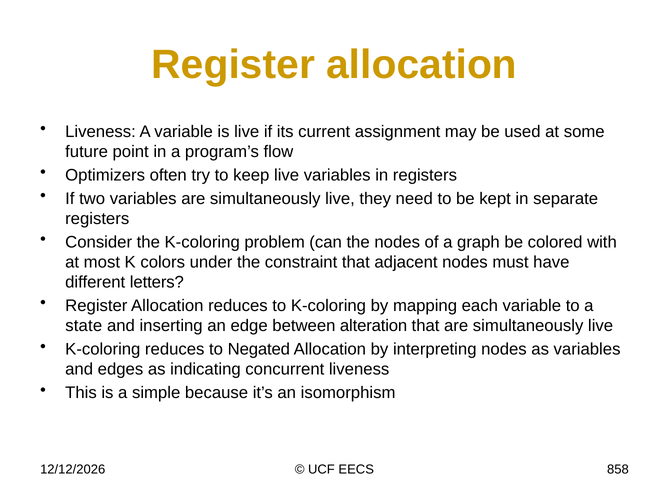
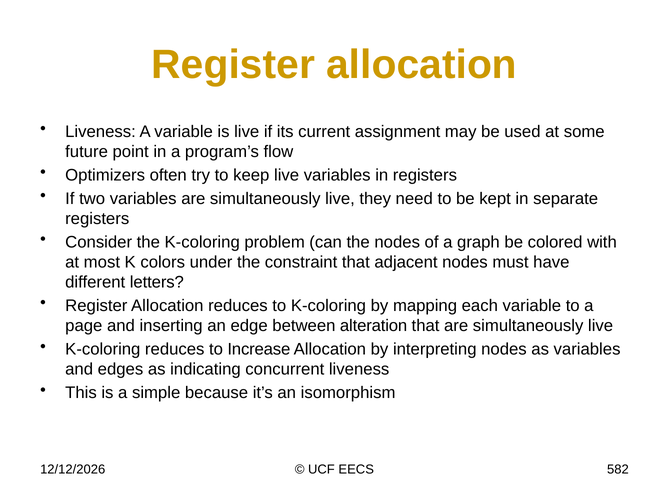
state: state -> page (84, 326)
Negated: Negated -> Increase (259, 349)
858: 858 -> 582 (618, 469)
